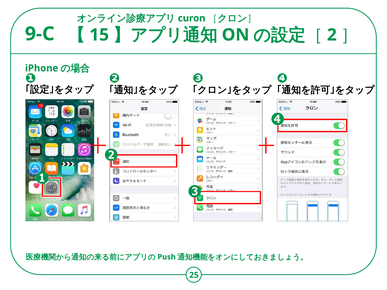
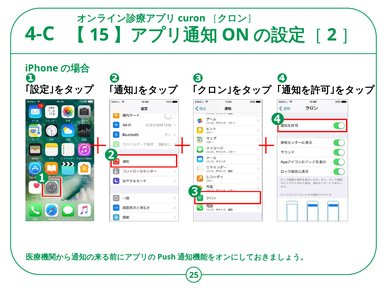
9-C: 9-C -> 4-C (40, 34)
